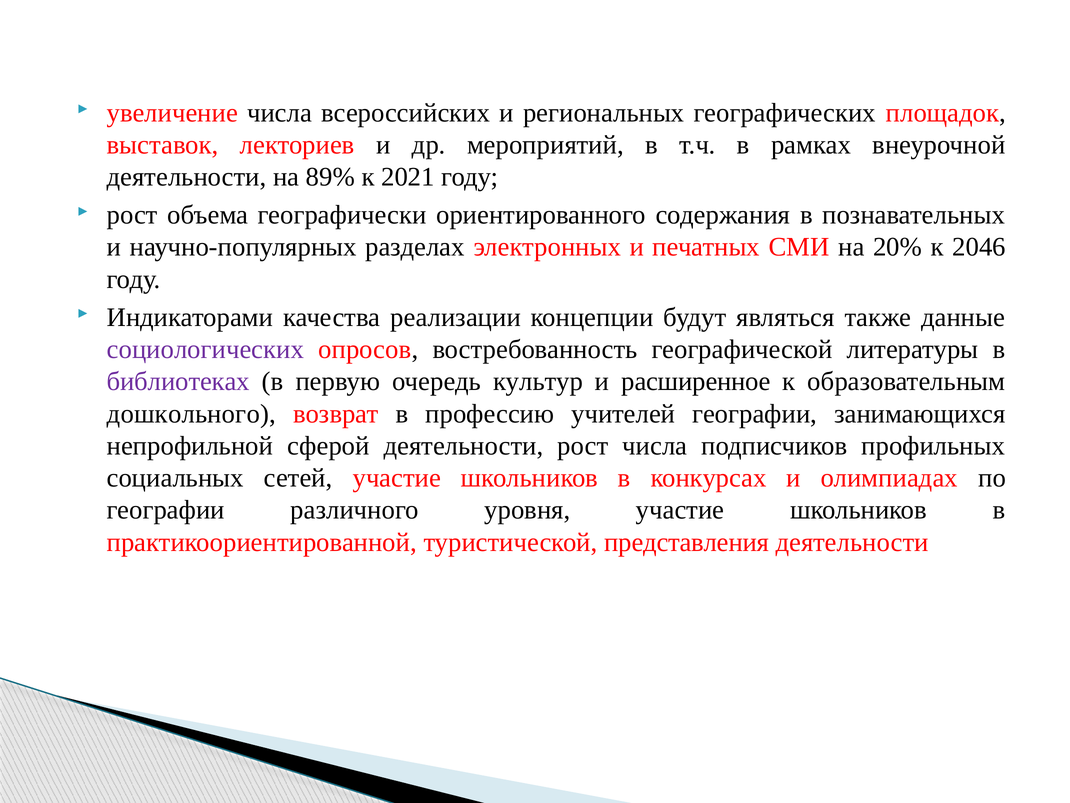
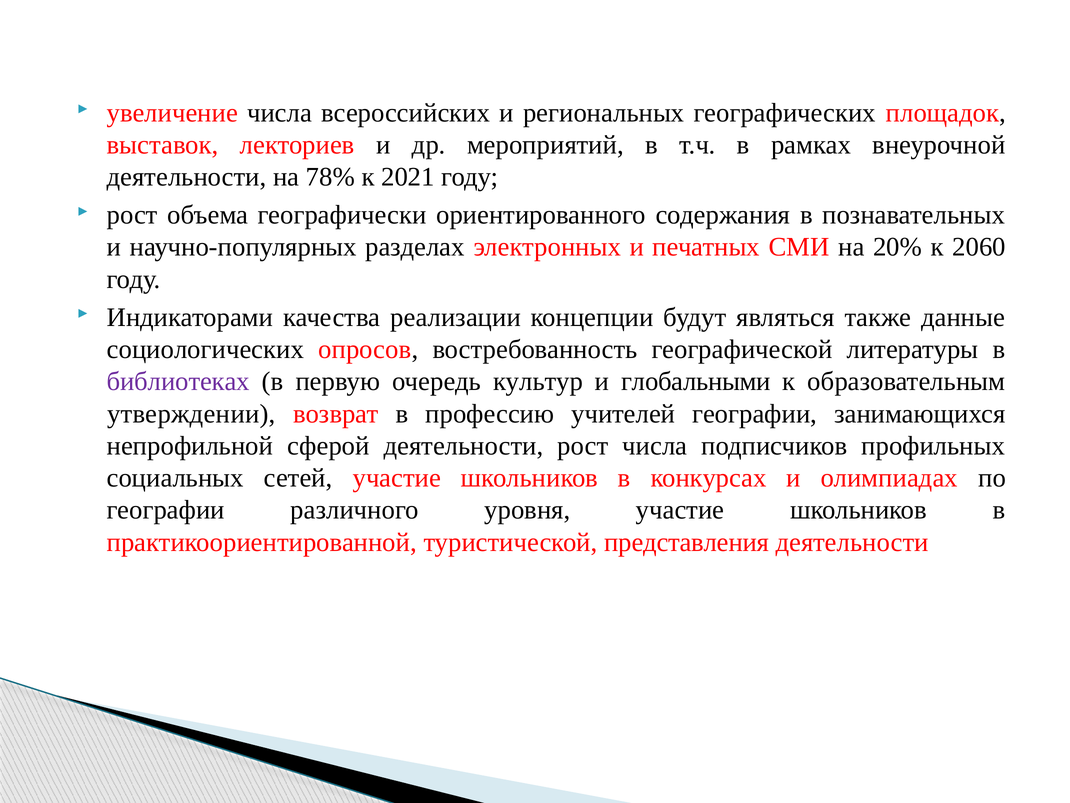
89%: 89% -> 78% (330, 177)
2046: 2046 -> 2060 (979, 247)
социологических colour: purple -> black (205, 349)
расширенное: расширенное -> глобальными (696, 381)
дошкольного: дошкольного -> утверждении (191, 413)
